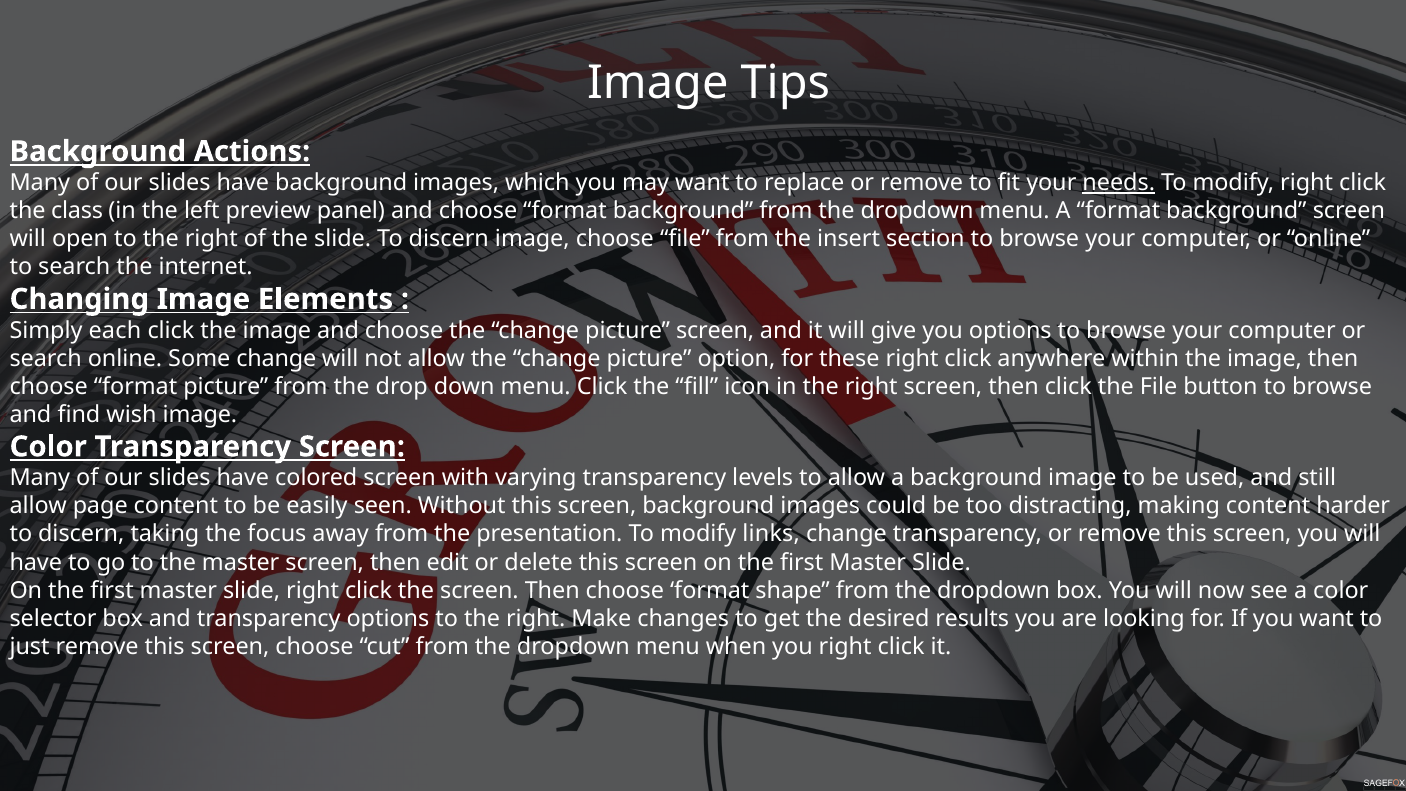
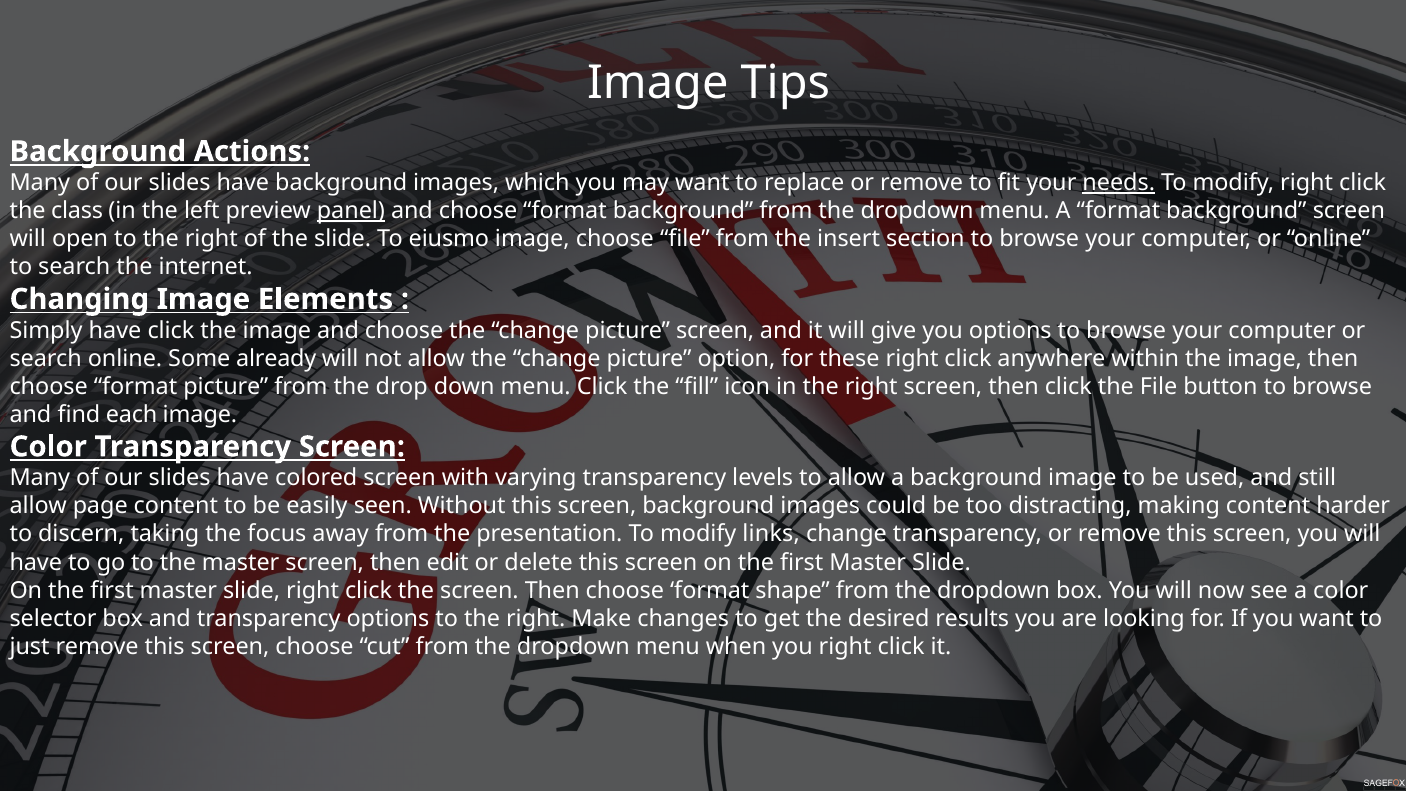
panel underline: none -> present (351, 211)
slide To discern: discern -> eiusmo (449, 239)
Simply each: each -> have (115, 330)
Some change: change -> already (276, 358)
wish: wish -> each (132, 415)
